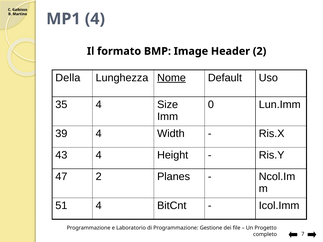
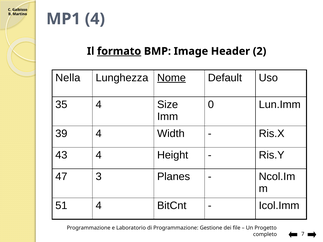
formato underline: none -> present (119, 51)
Della: Della -> Nella (68, 78)
47 2: 2 -> 3 (99, 177)
